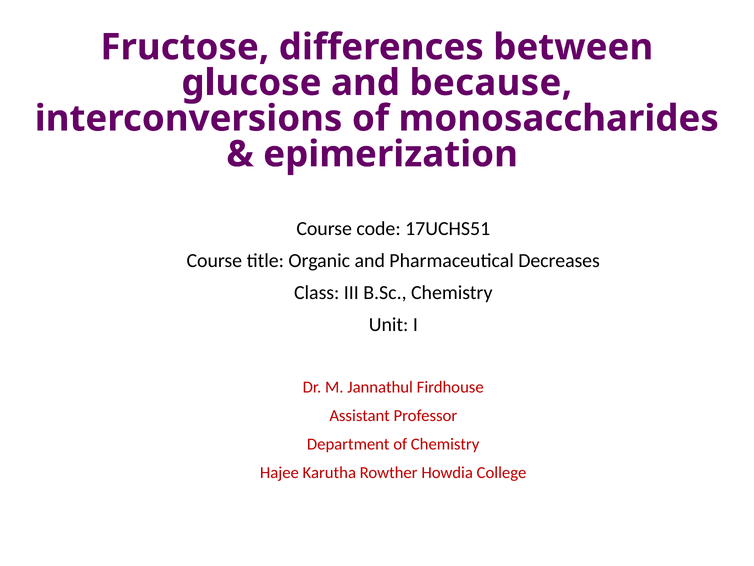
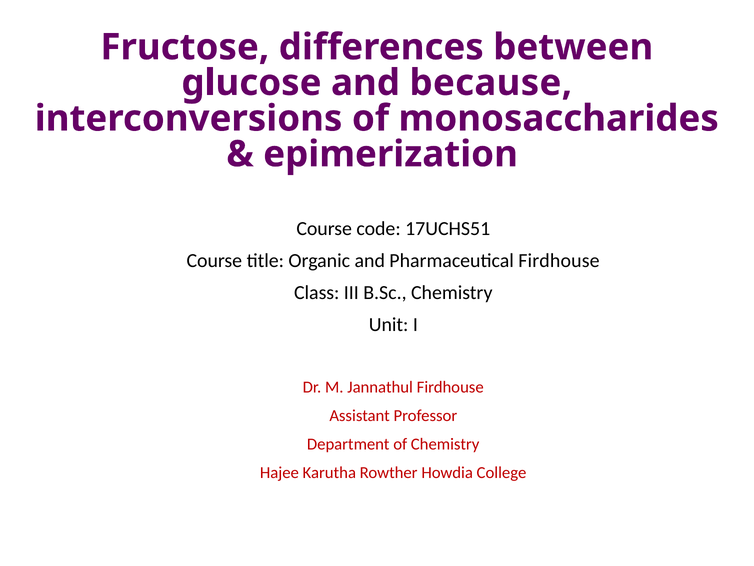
Pharmaceutical Decreases: Decreases -> Firdhouse (559, 261)
